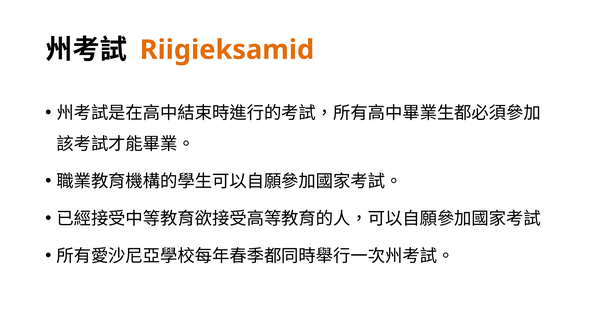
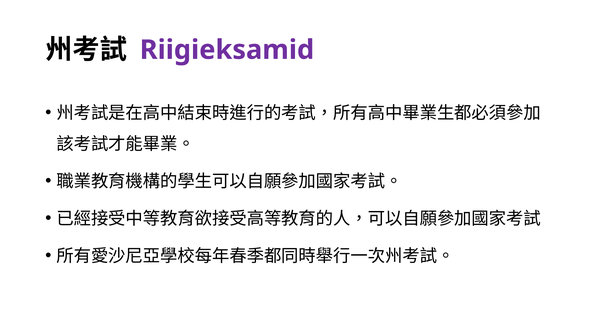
Riigieksamid colour: orange -> purple (227, 50)
